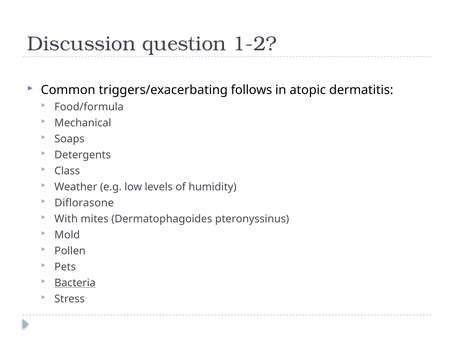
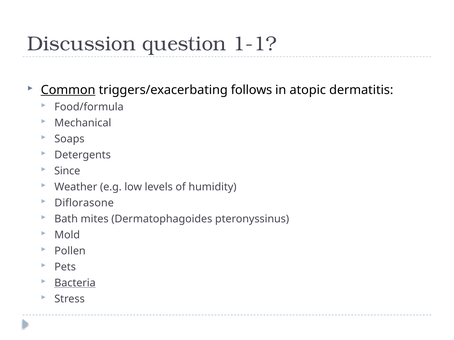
1-2: 1-2 -> 1-1 (255, 44)
Common underline: none -> present (68, 90)
Class: Class -> Since (67, 171)
With: With -> Bath (66, 219)
